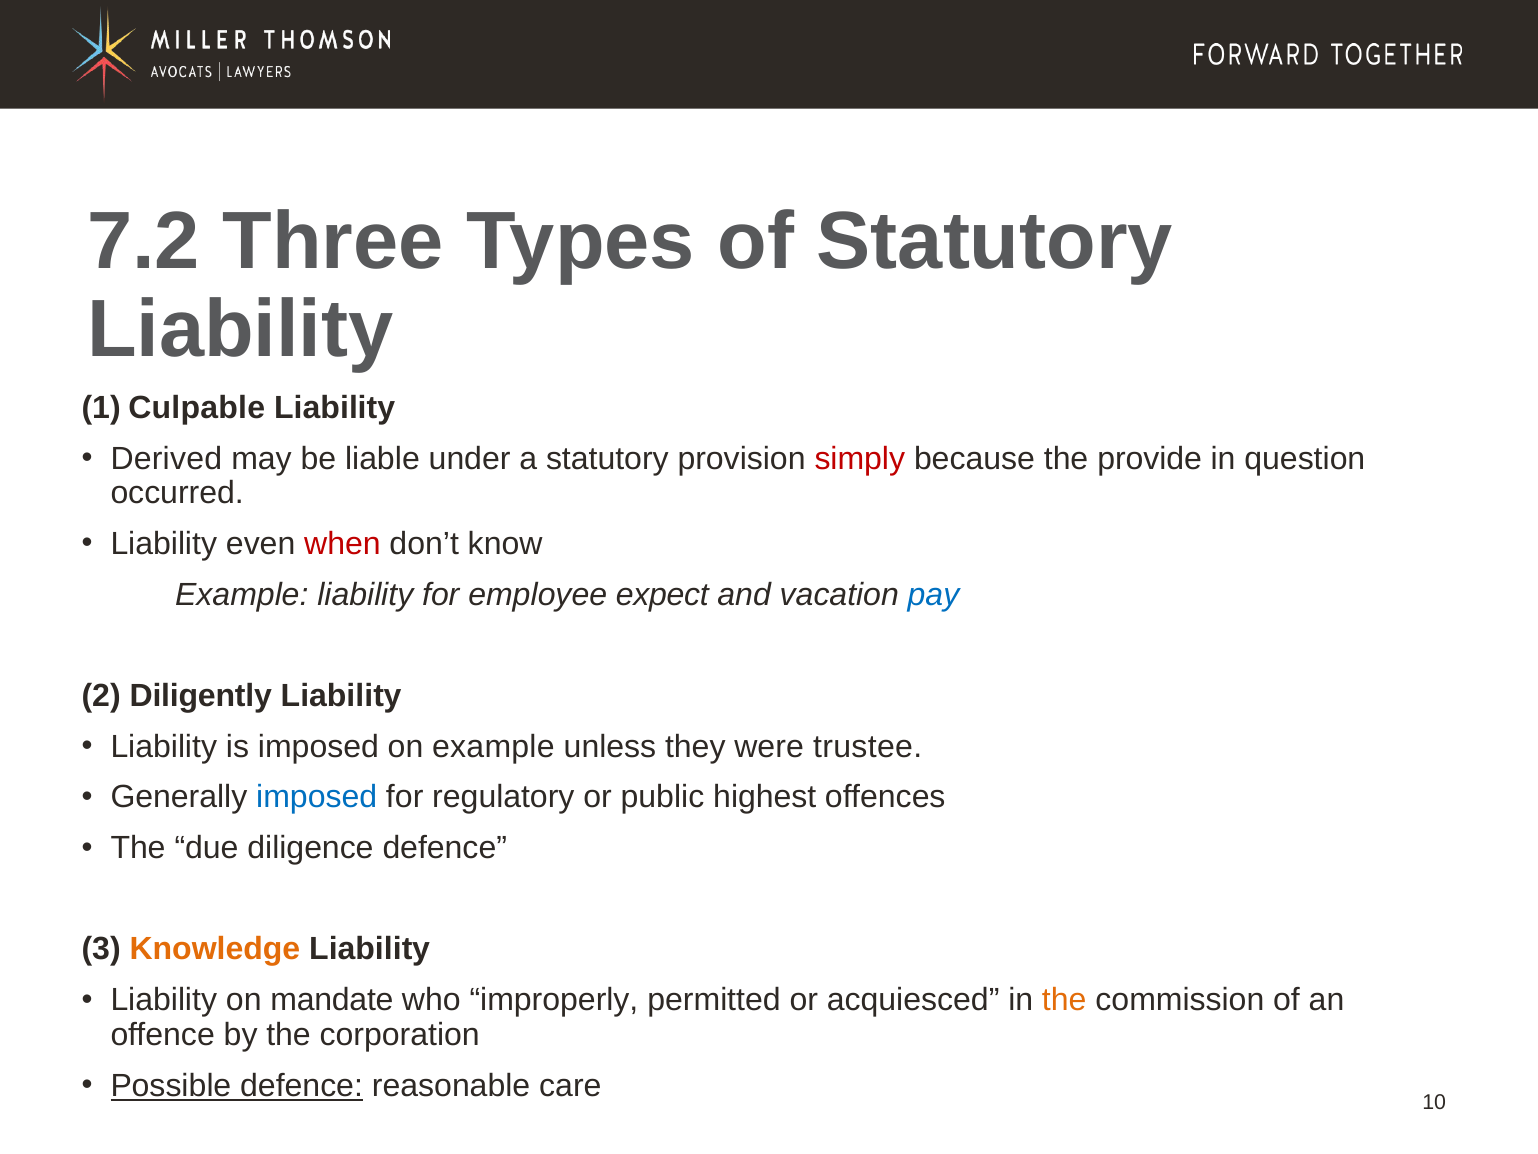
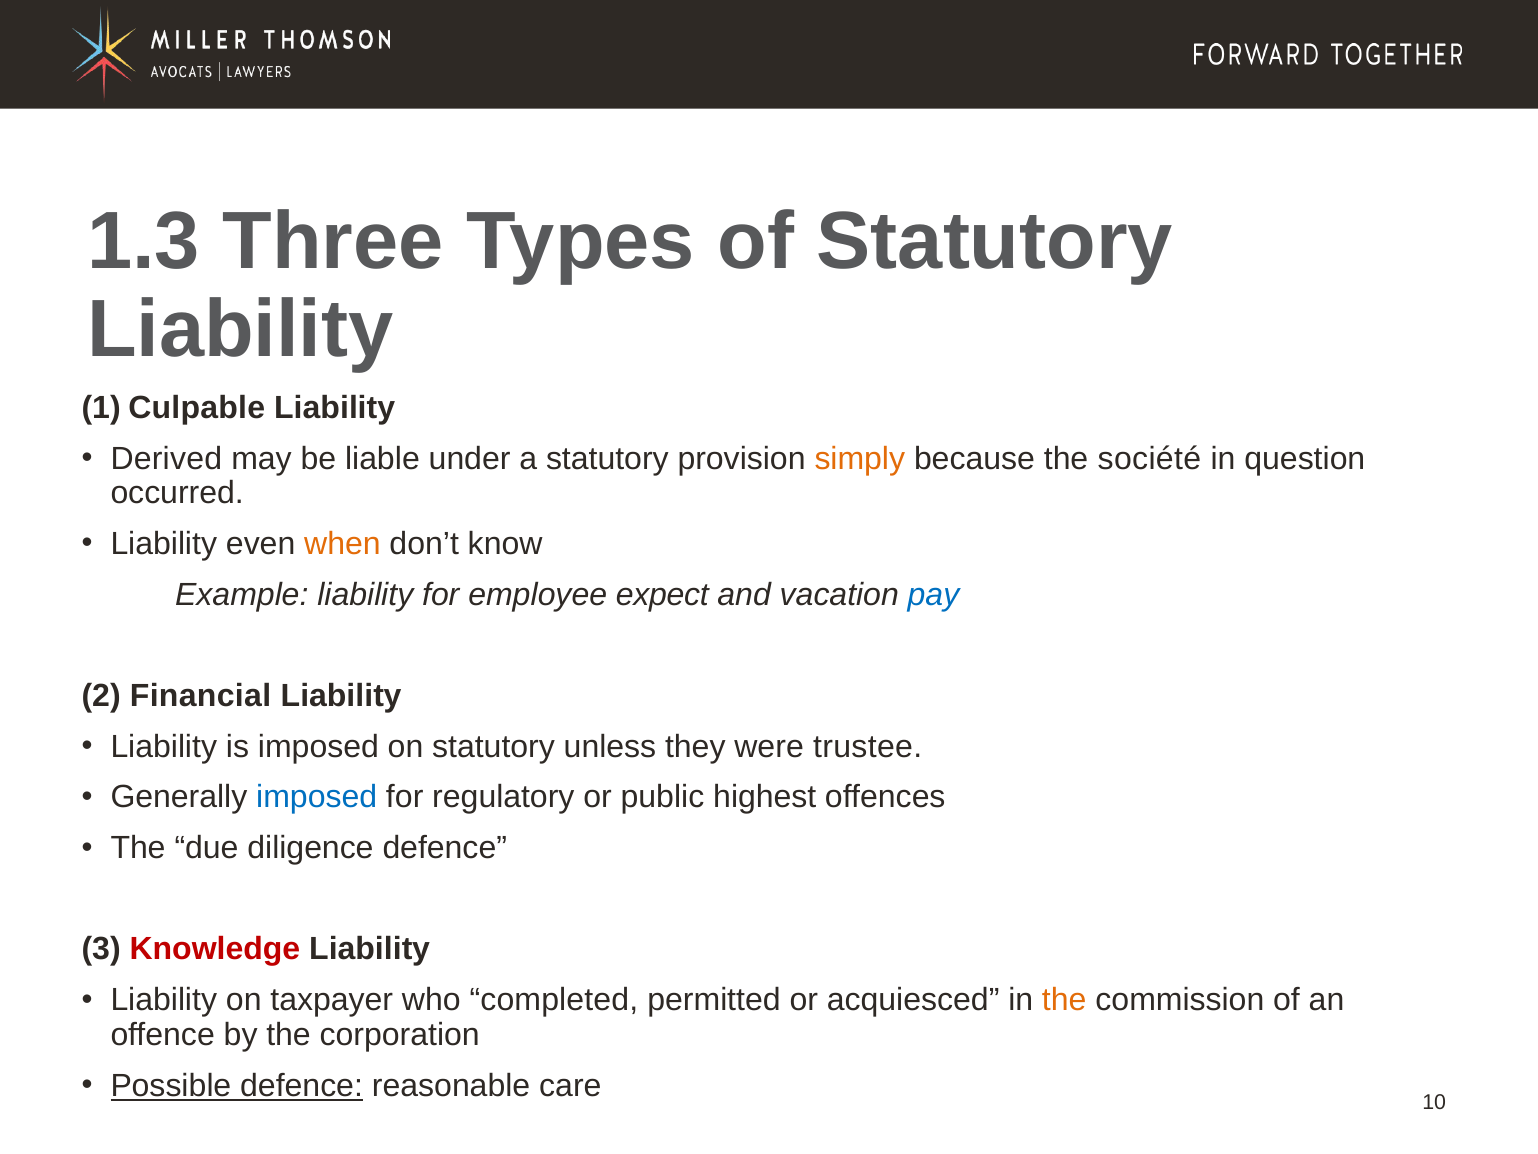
7.2: 7.2 -> 1.3 (144, 242)
simply colour: red -> orange (860, 458)
provide: provide -> société (1149, 458)
when colour: red -> orange (342, 544)
Diligently: Diligently -> Financial (201, 696)
on example: example -> statutory (494, 746)
Knowledge colour: orange -> red (215, 949)
mandate: mandate -> taxpayer (332, 1000)
improperly: improperly -> completed (554, 1000)
